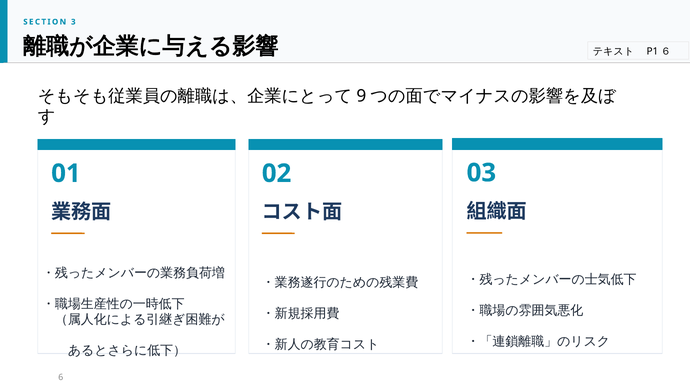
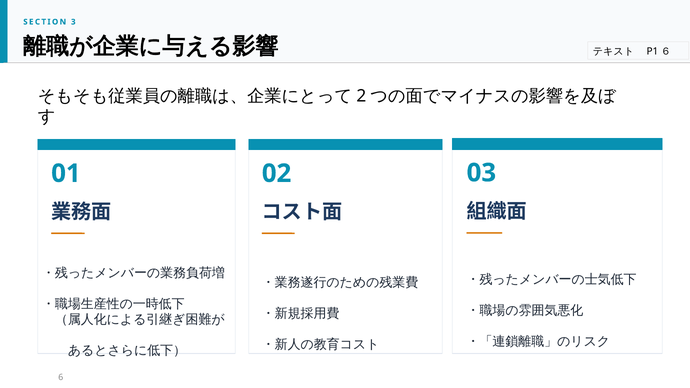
9: 9 -> 2 (361, 96)
